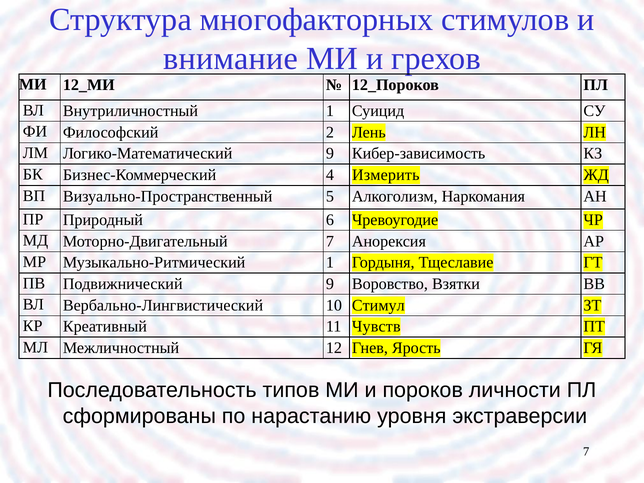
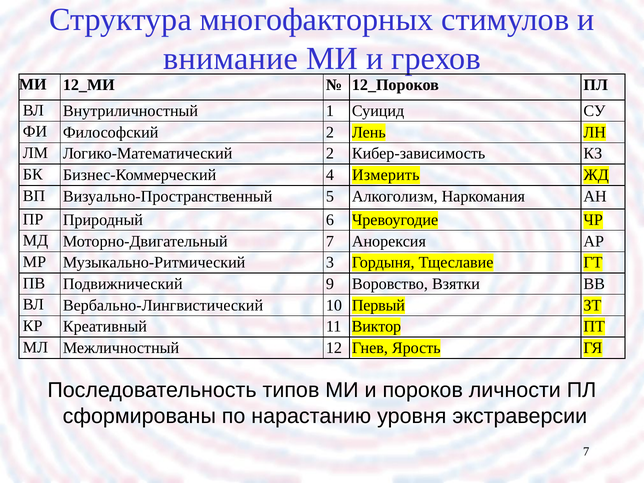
Логико-Математический 9: 9 -> 2 (330, 154)
Музыкально-Ритмический 1: 1 -> 3 (330, 263)
Стимул: Стимул -> Первый (378, 305)
Чувств: Чувств -> Виктор (376, 327)
